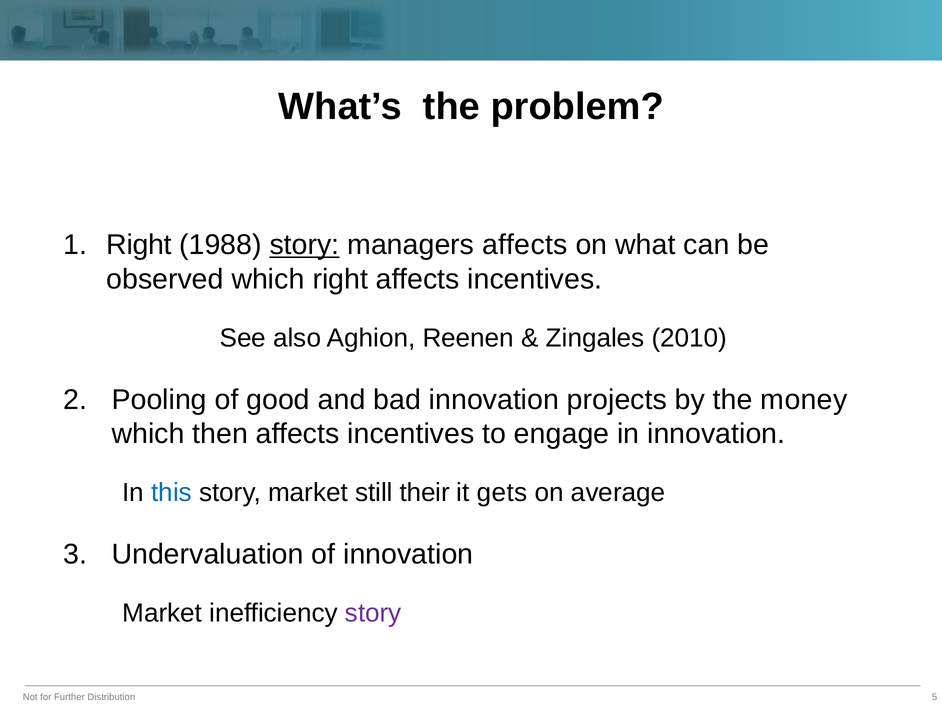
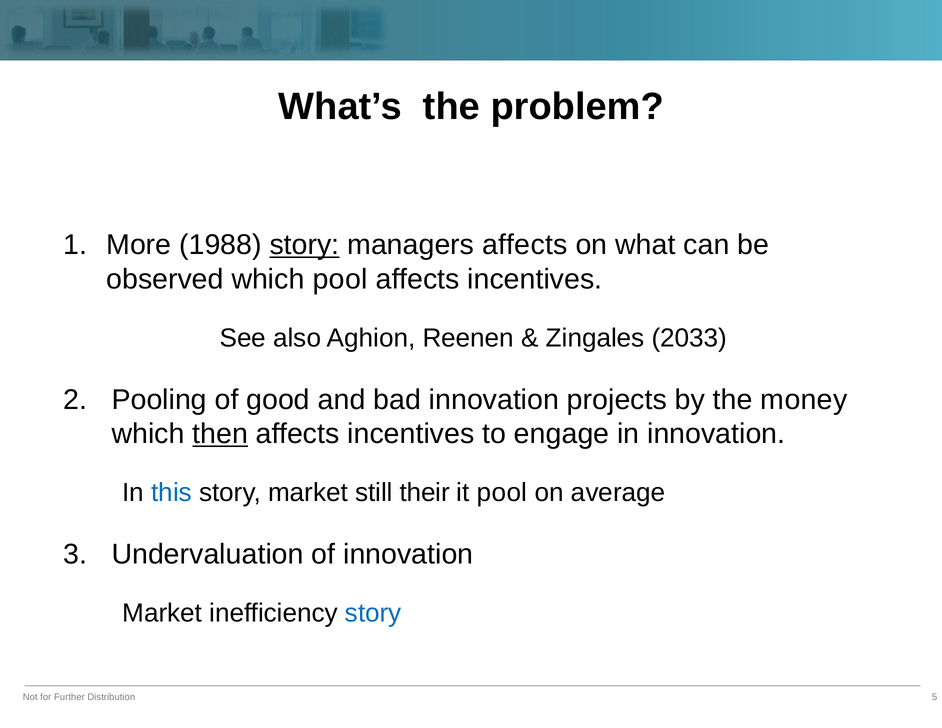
Right: Right -> More (139, 245)
which right: right -> pool (340, 279)
2010: 2010 -> 2033 (689, 338)
then underline: none -> present (220, 434)
it gets: gets -> pool (502, 493)
story colour: purple -> blue (373, 613)
